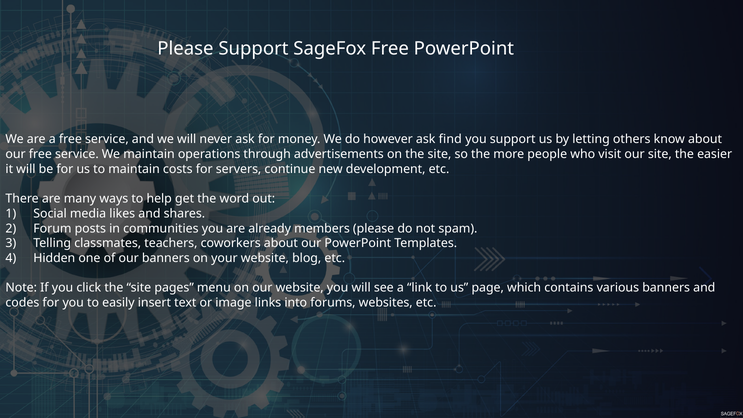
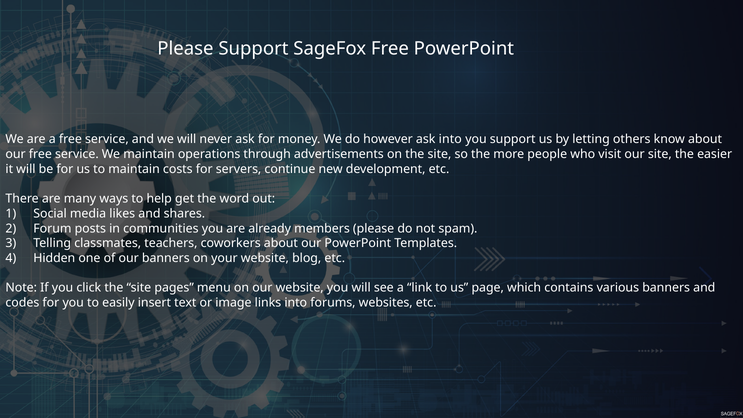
ask find: find -> into (450, 139)
